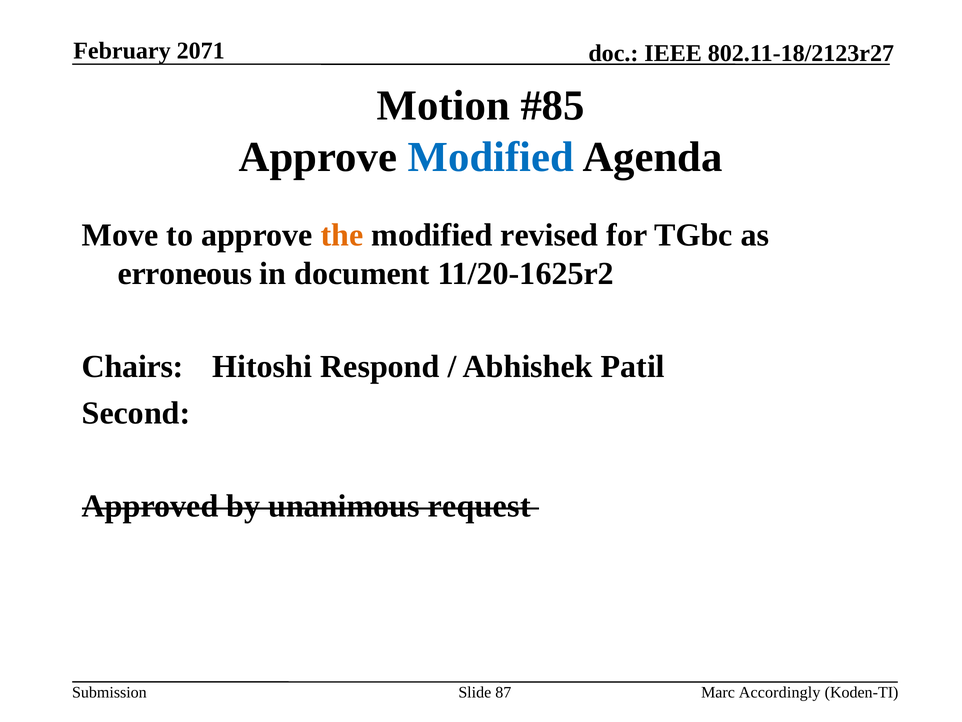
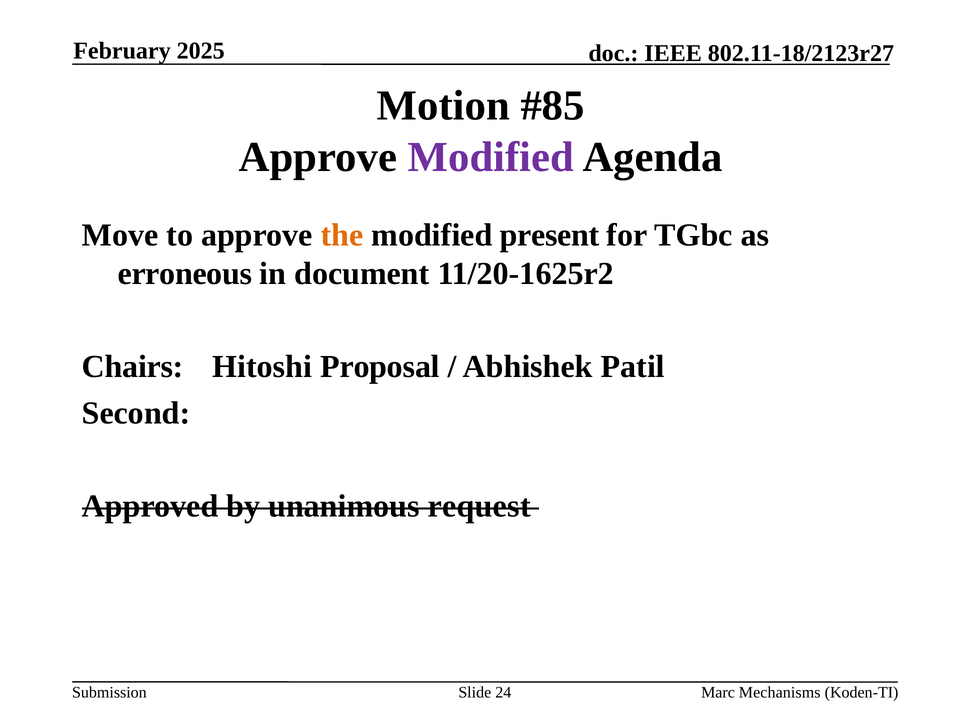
2071: 2071 -> 2025 (201, 51)
Modified colour: blue -> purple (491, 157)
revised: revised -> present (550, 235)
Respond: Respond -> Proposal (380, 366)
87: 87 -> 24 (503, 692)
Accordingly: Accordingly -> Mechanisms (780, 692)
